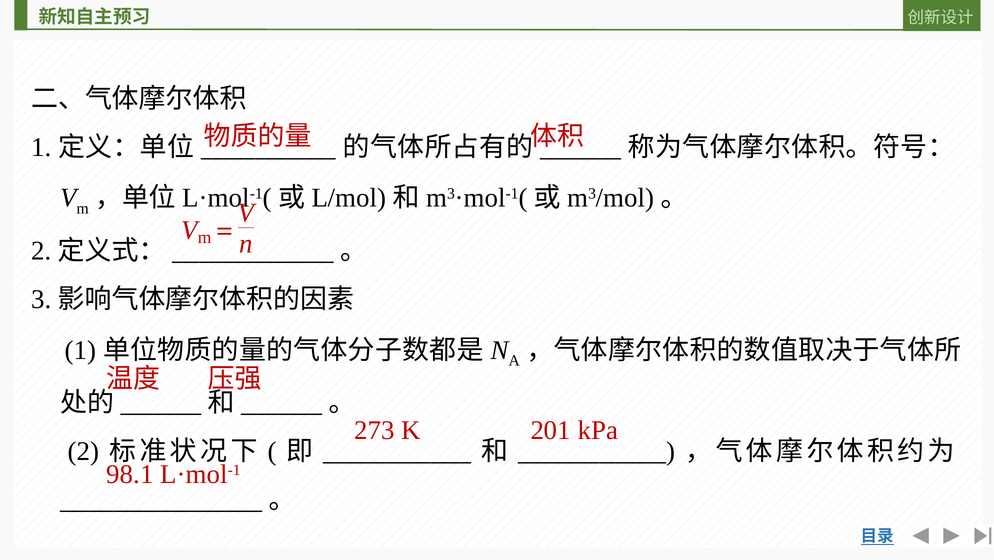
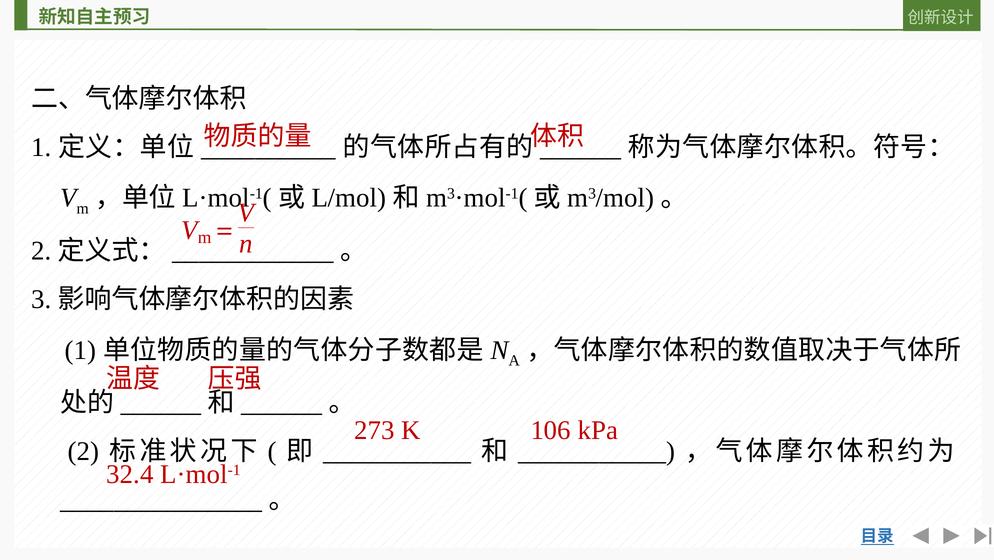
201: 201 -> 106 (551, 430)
98.1: 98.1 -> 32.4 (130, 474)
